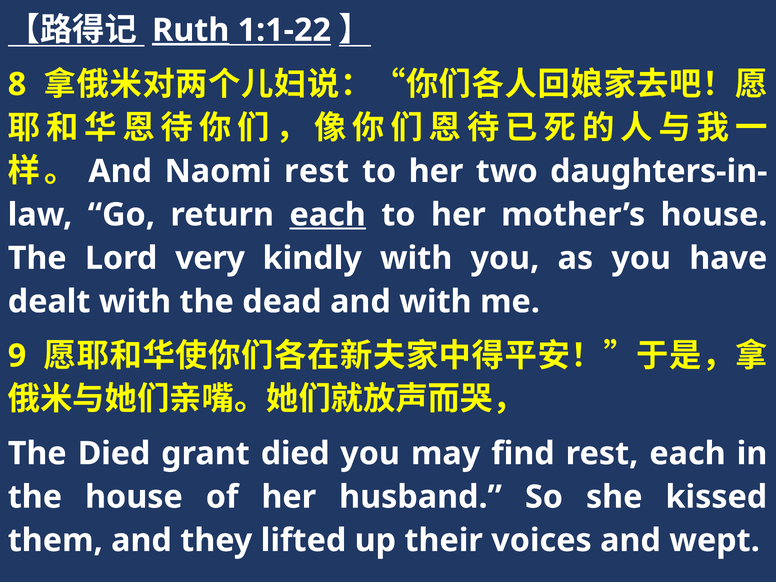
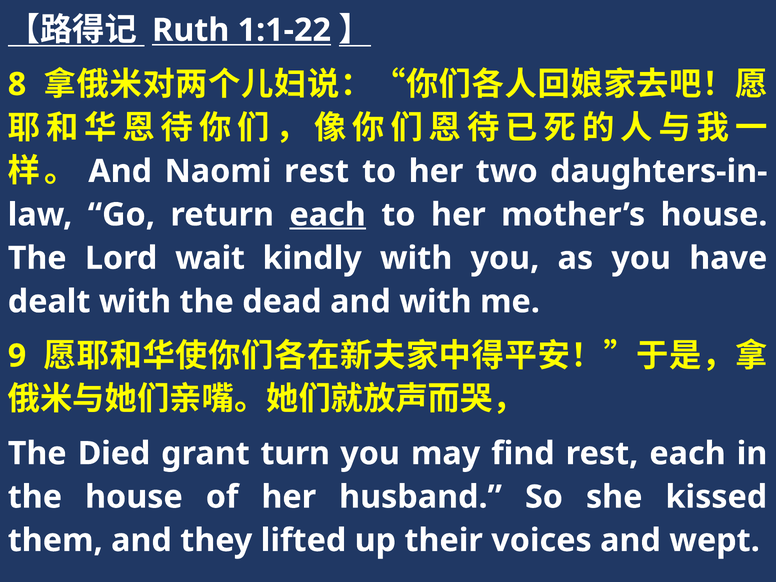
Ruth underline: present -> none (191, 30)
very: very -> wait (210, 258)
grant died: died -> turn (295, 454)
